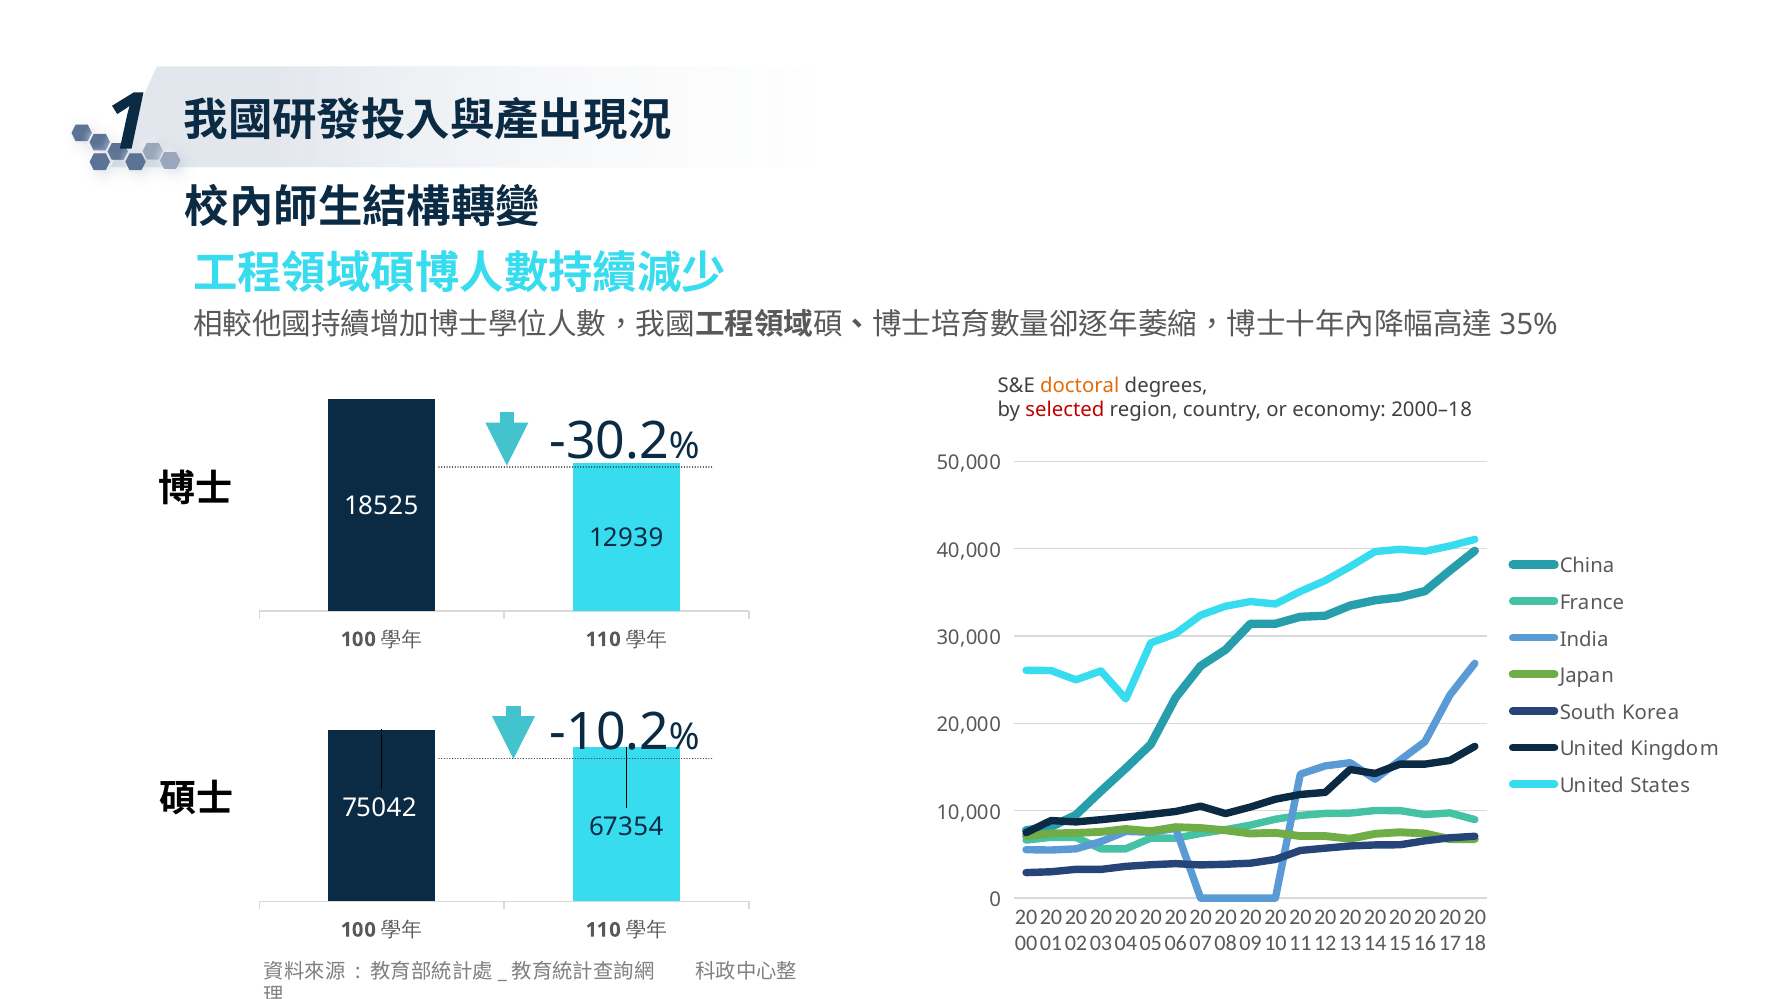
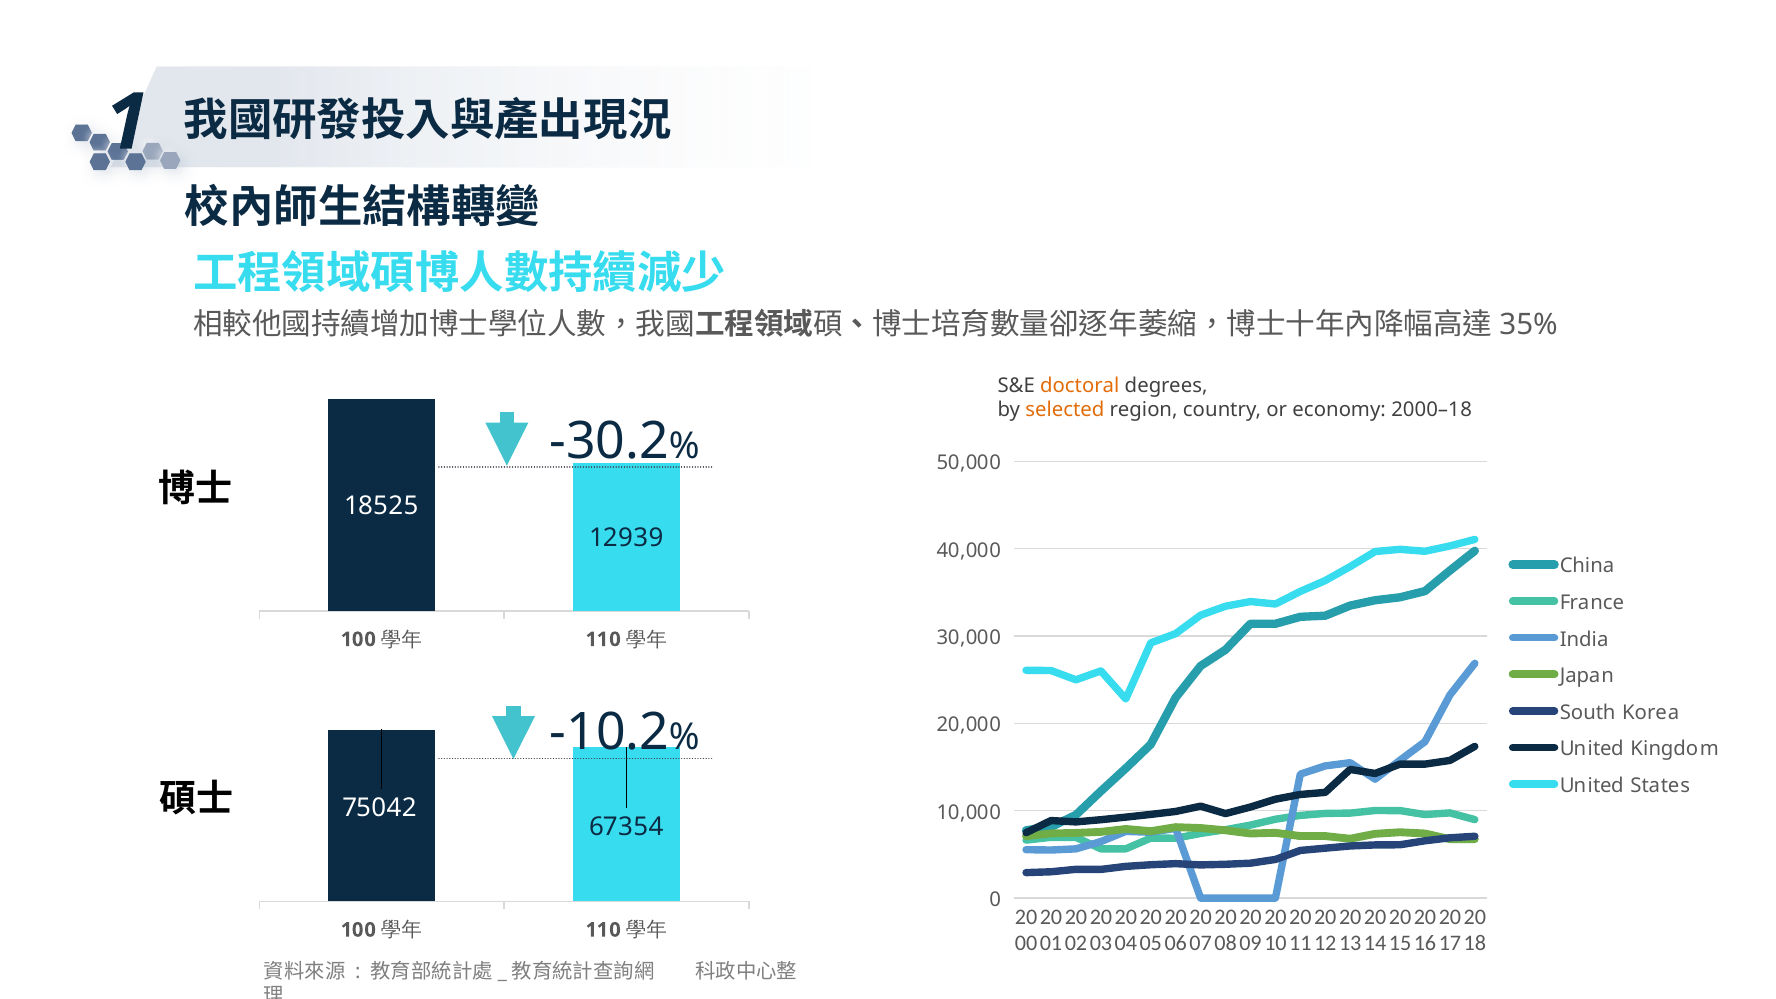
selected colour: red -> orange (1065, 410)
